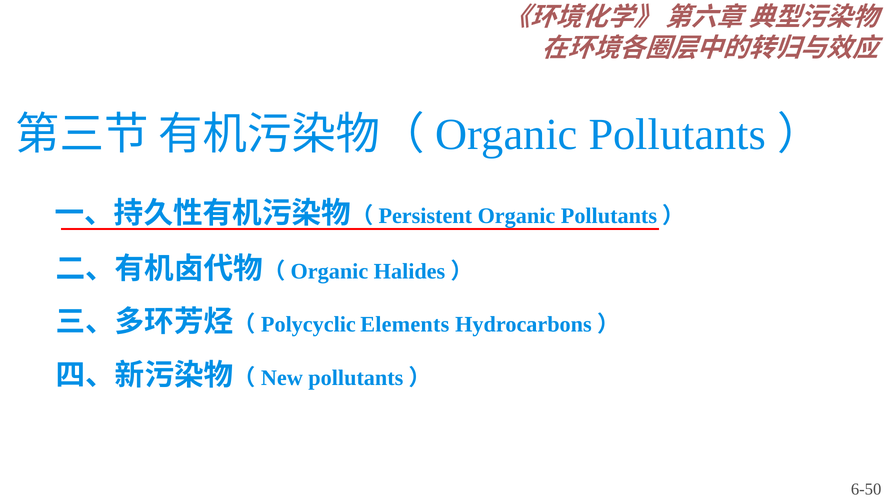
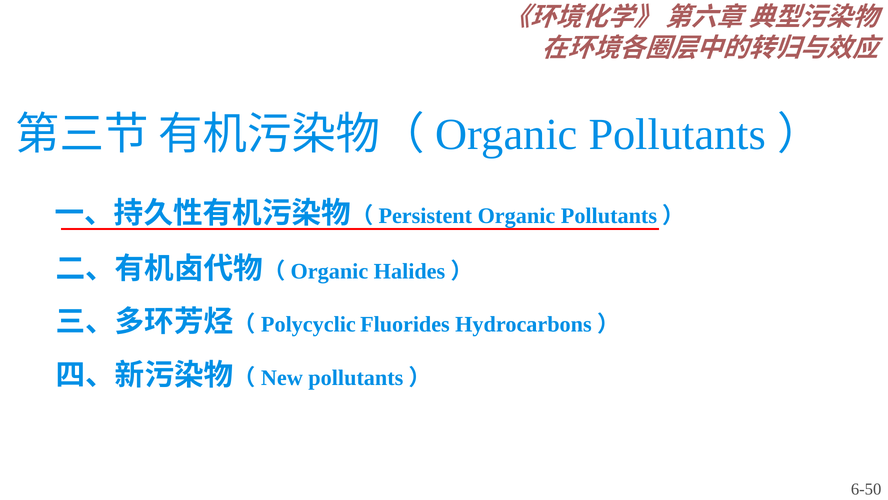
Elements: Elements -> Fluorides (405, 324)
